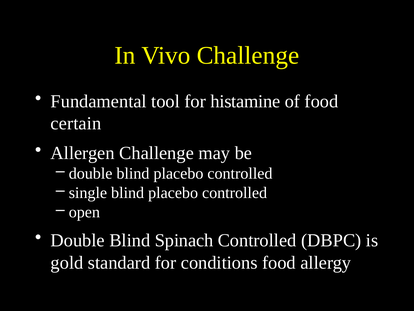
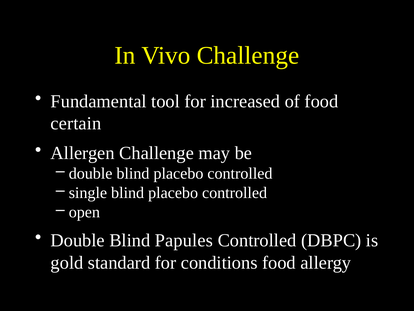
histamine: histamine -> increased (245, 101)
Spinach: Spinach -> Papules (184, 240)
